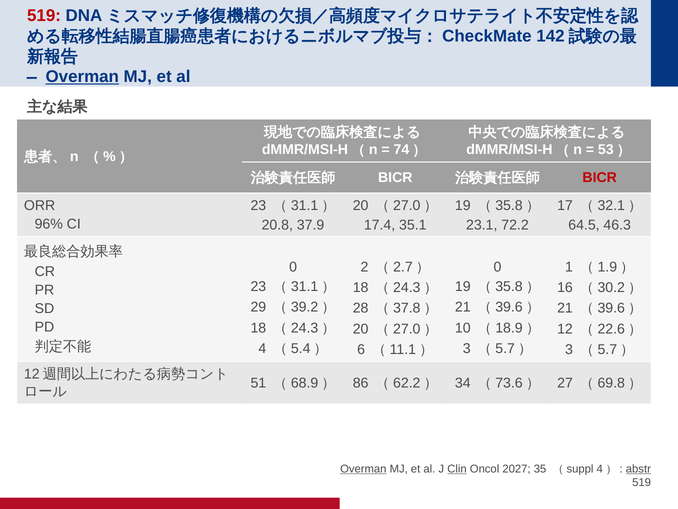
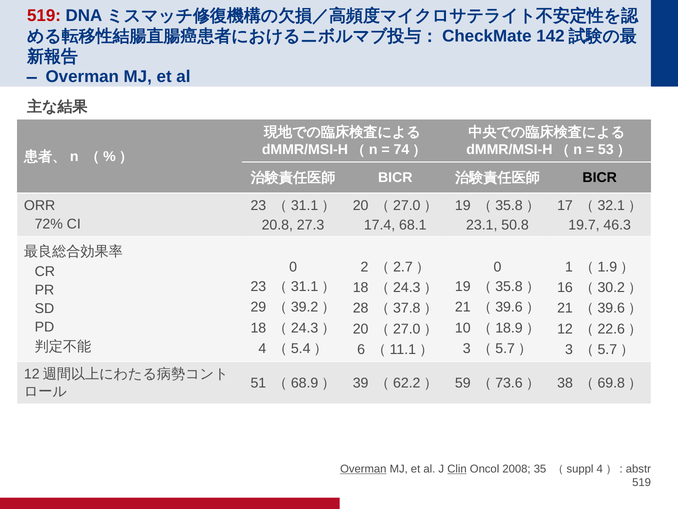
Overman underline: present -> none (82, 77)
BICR colour: red -> black (600, 178)
96%: 96% -> 72% (49, 224)
37.9: 37.9 -> 27.3 (311, 225)
35.1: 35.1 -> 68.1 (413, 225)
72.2: 72.2 -> 50.8 (515, 225)
64.5: 64.5 -> 19.7 (584, 225)
86: 86 -> 39 (361, 383)
34: 34 -> 59 (463, 383)
27: 27 -> 38 (565, 383)
2027: 2027 -> 2008 (517, 469)
abstr underline: present -> none (638, 469)
